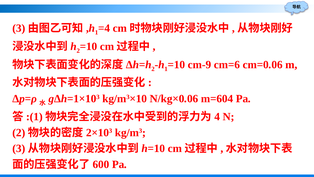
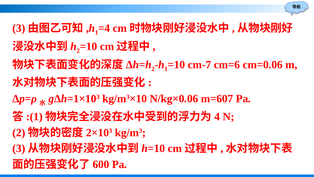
cm-9: cm-9 -> cm-7 (199, 64)
m=604: m=604 -> m=607 (217, 99)
